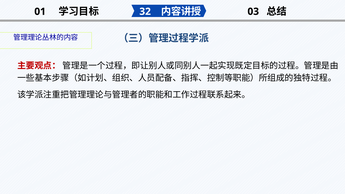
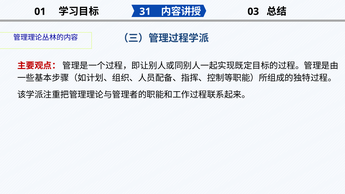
32: 32 -> 31 (145, 12)
